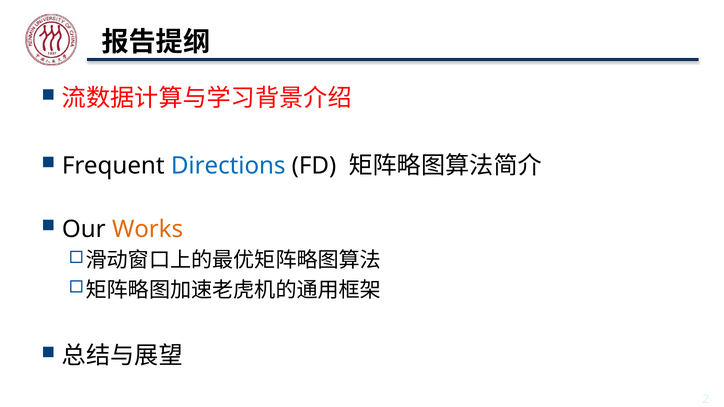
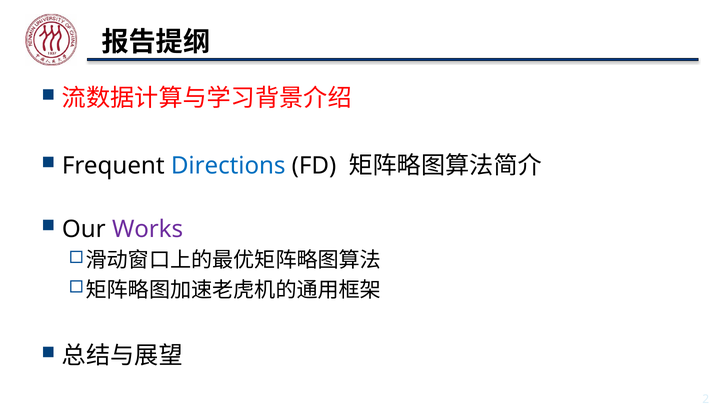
Works colour: orange -> purple (148, 229)
